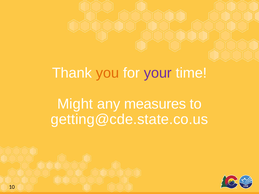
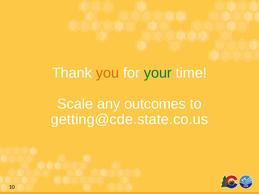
your colour: purple -> green (158, 73)
Might: Might -> Scale (75, 104)
measures: measures -> outcomes (155, 104)
